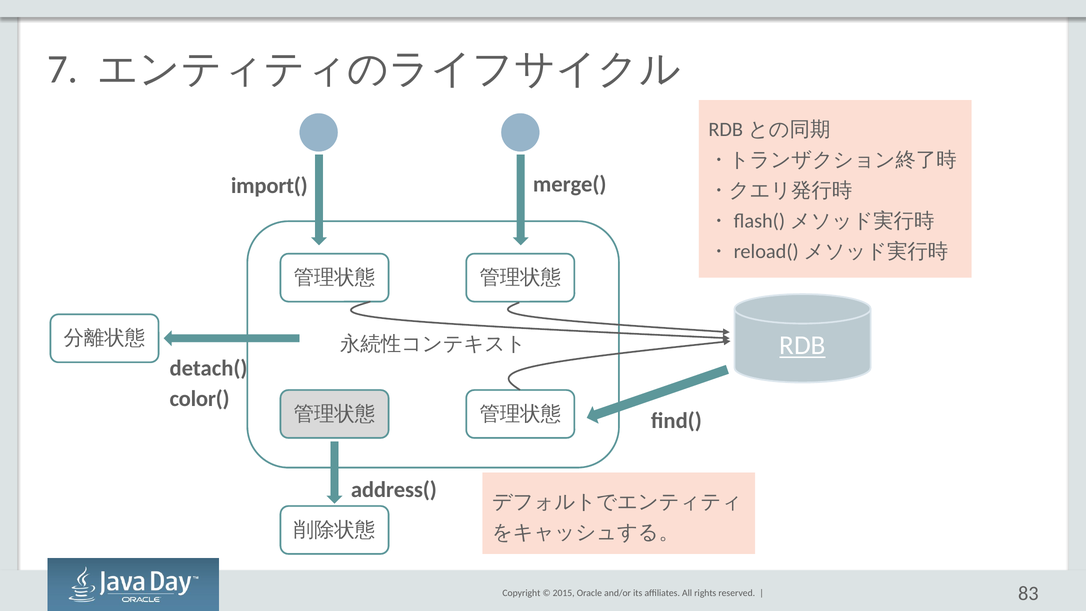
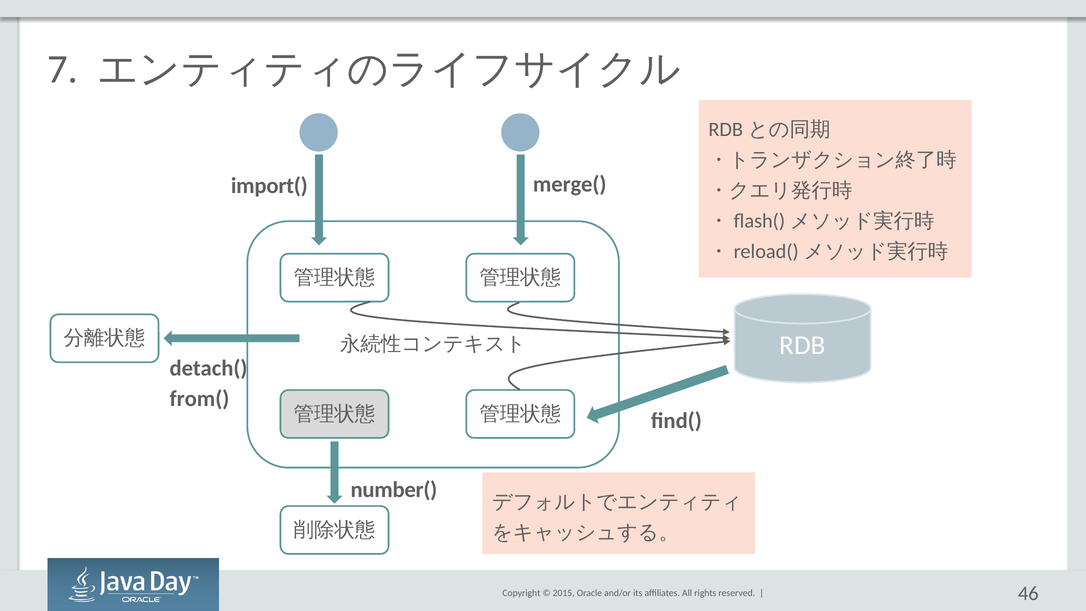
RDB underline: present -> none (803, 346)
color(: color( -> from( (199, 399)
address(: address( -> number( (394, 490)
83: 83 -> 46 (1028, 594)
